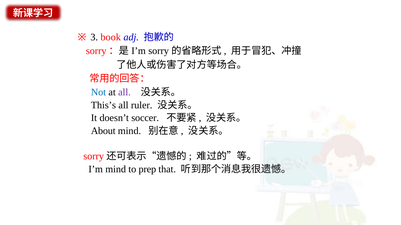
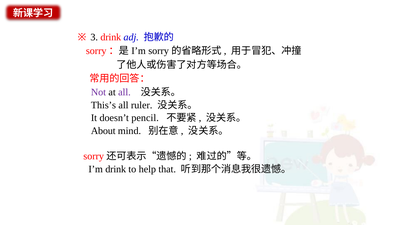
3 book: book -> drink (111, 37)
Not colour: blue -> purple (98, 93)
soccer: soccer -> pencil (145, 118)
I’m mind: mind -> drink (116, 170)
prep: prep -> help (147, 170)
